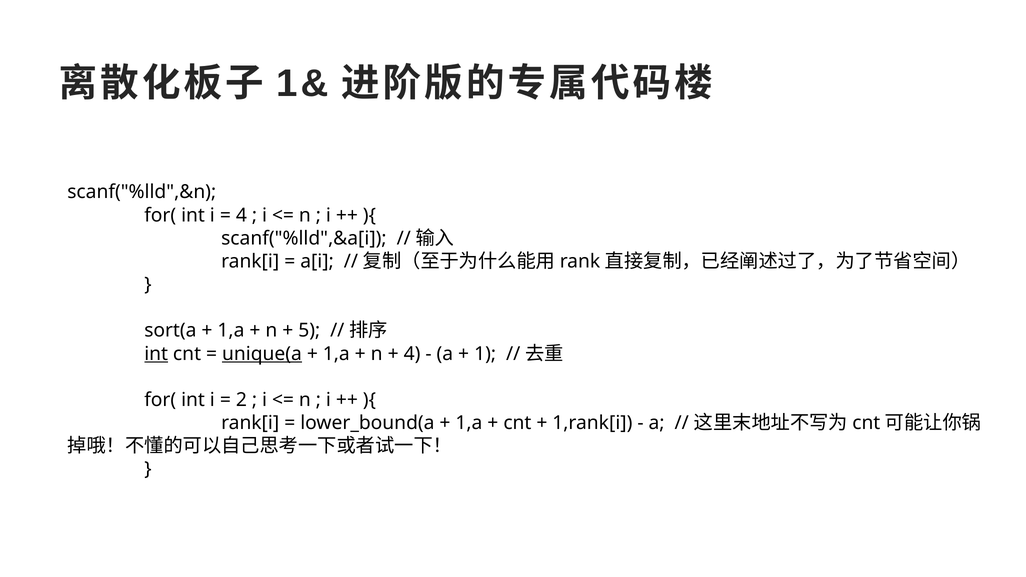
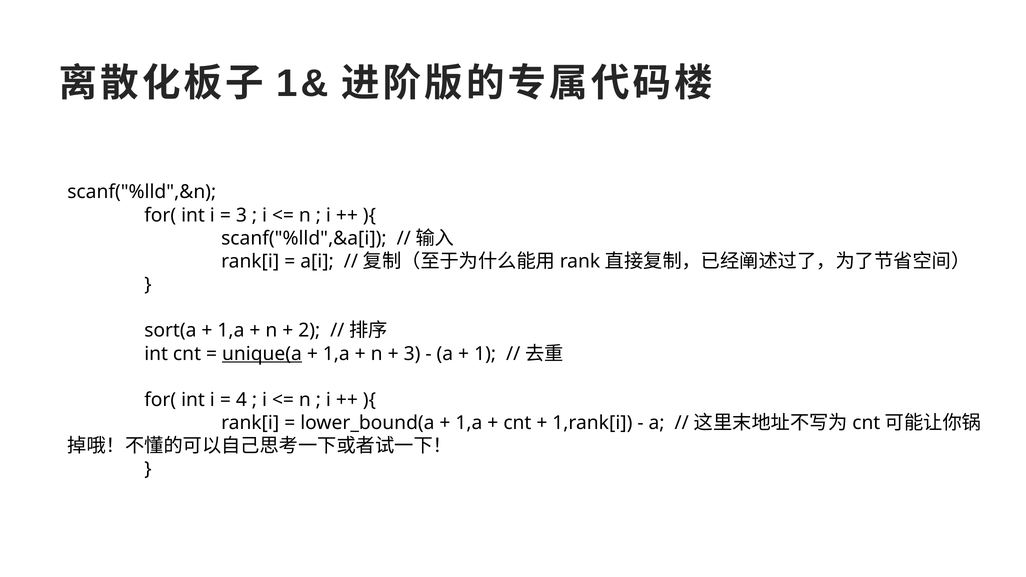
4: 4 -> 3 (241, 215)
5: 5 -> 2 (309, 331)
int underline: present -> none (156, 354)
4: 4 -> 3 (412, 354)
2: 2 -> 4 (241, 400)
